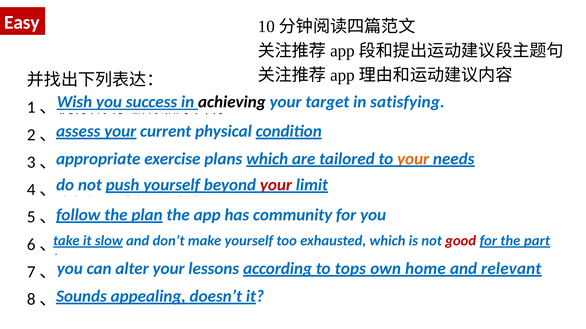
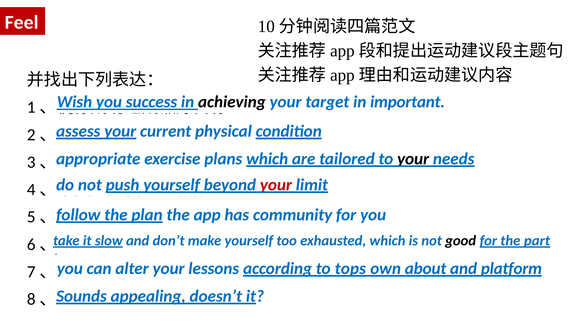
Easy: Easy -> Feel (22, 22)
satisfying: satisfying -> important (408, 102)
your colour: orange -> black (413, 159)
good colour: red -> black (461, 241)
home: home -> about (426, 269)
relevant: relevant -> platform (511, 269)
